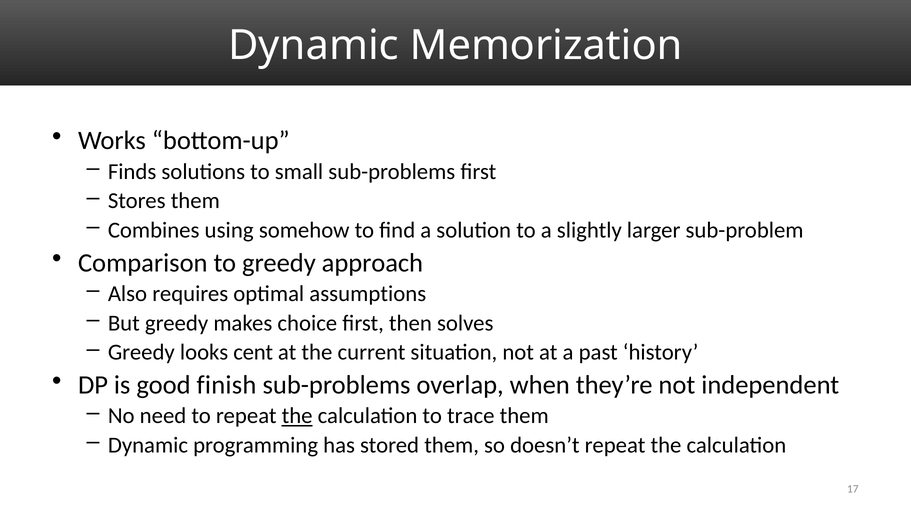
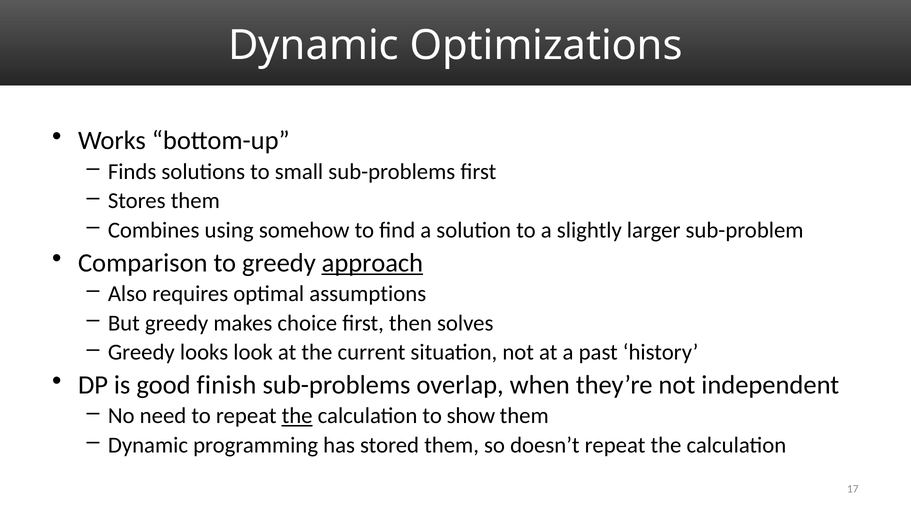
Memorization: Memorization -> Optimizations (546, 46)
approach underline: none -> present (372, 263)
cent: cent -> look (253, 353)
trace: trace -> show (471, 416)
